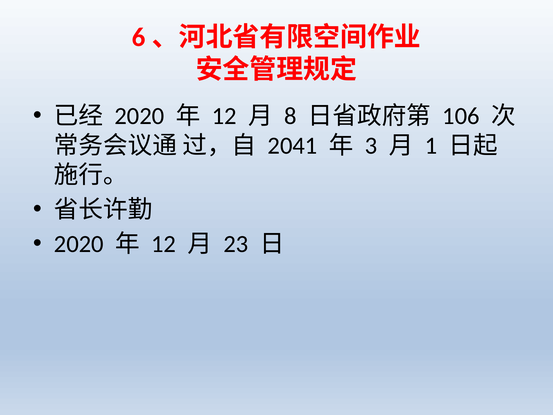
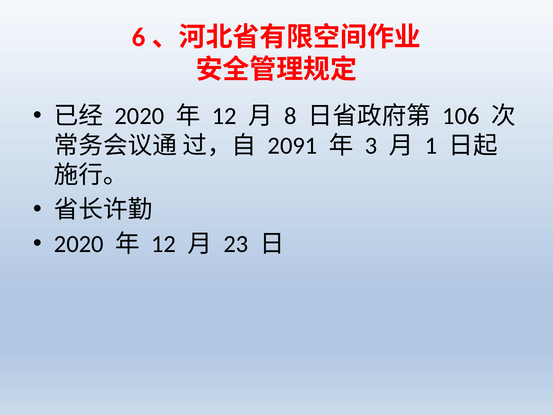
2041: 2041 -> 2091 (293, 146)
